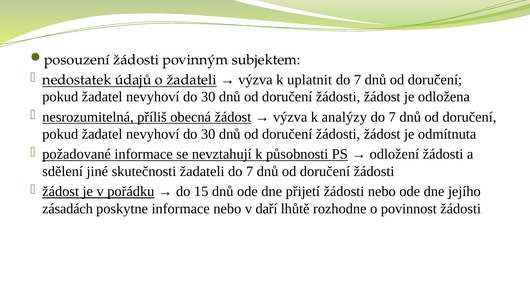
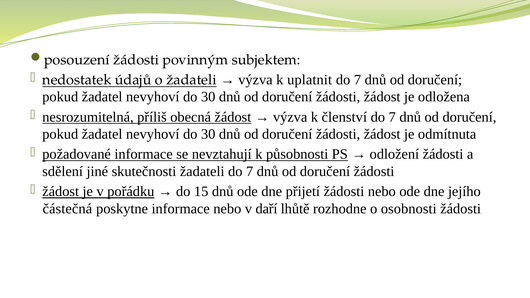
analýzy: analýzy -> členství (344, 117)
zásadách: zásadách -> částečná (67, 209)
povinnost: povinnost -> osobnosti (409, 209)
